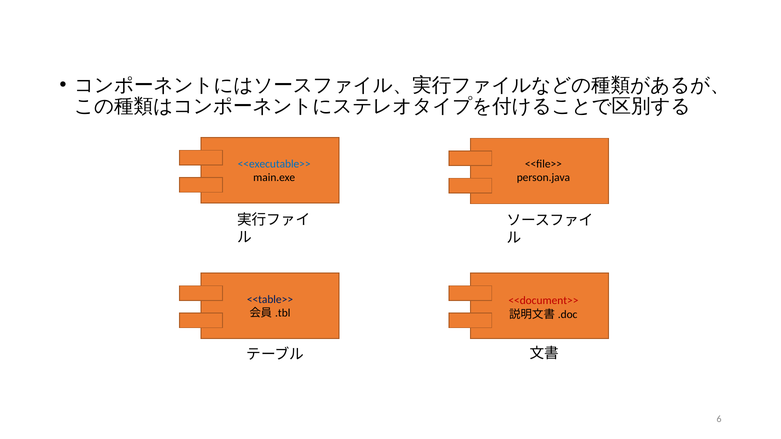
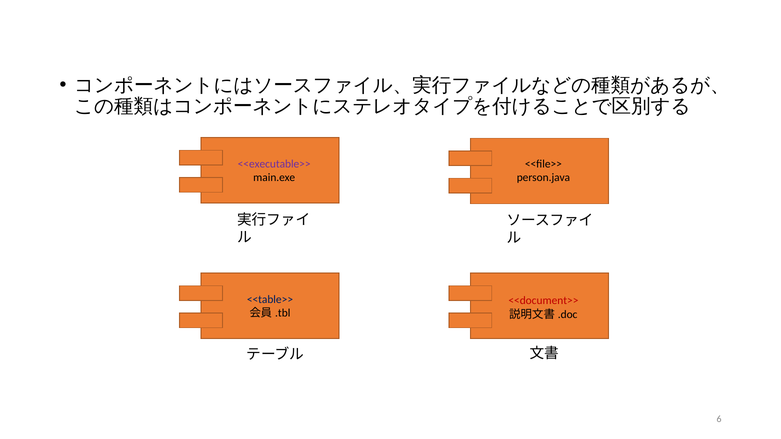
<<executable>> colour: blue -> purple (274, 164)
